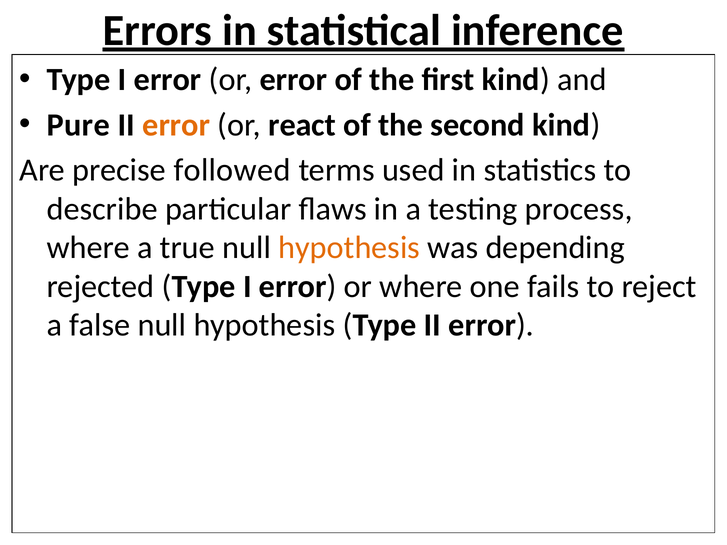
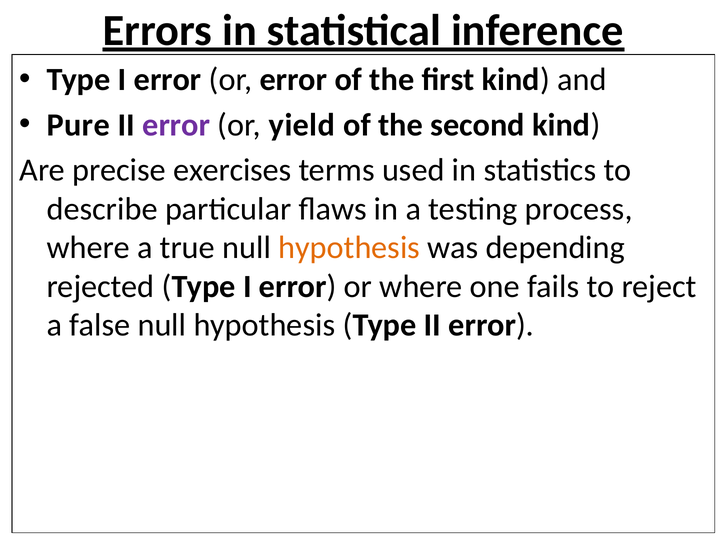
error colour: orange -> purple (176, 125)
react: react -> yield (302, 125)
followed: followed -> exercises (232, 170)
